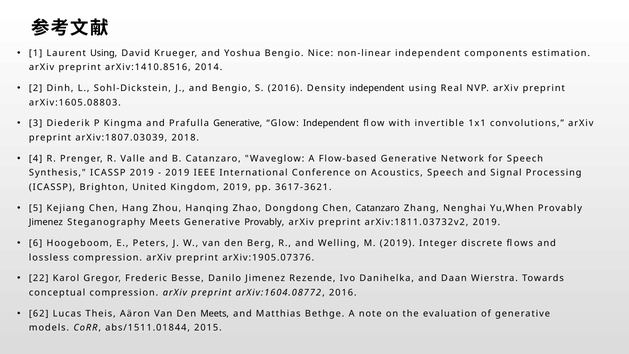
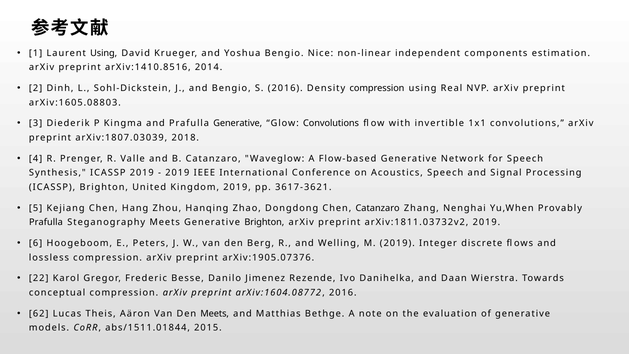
Density independent: independent -> compression (377, 88)
Glow Independent: Independent -> Convolutions (331, 123)
Jimenez: Jimenez -> Prafulla (46, 222)
Generative Provably: Provably -> Brighton (264, 222)
